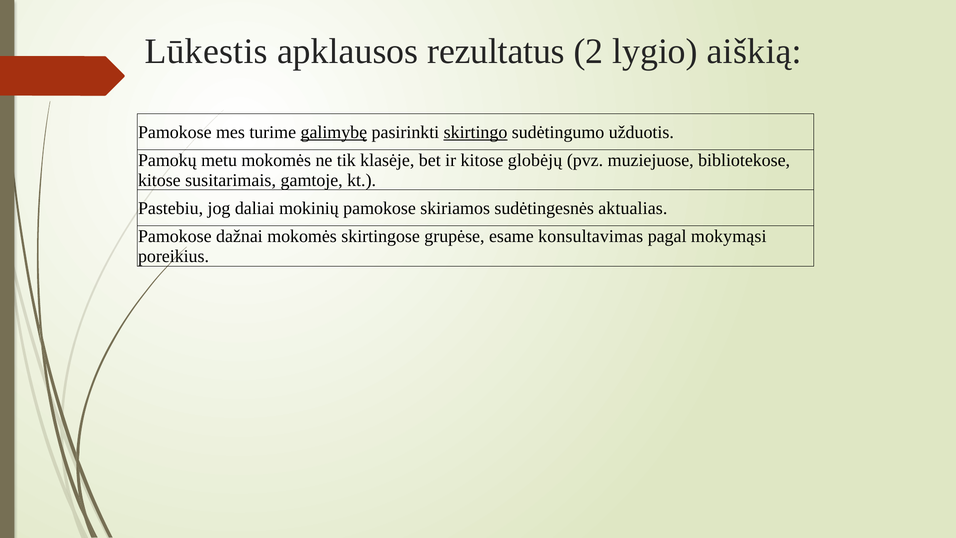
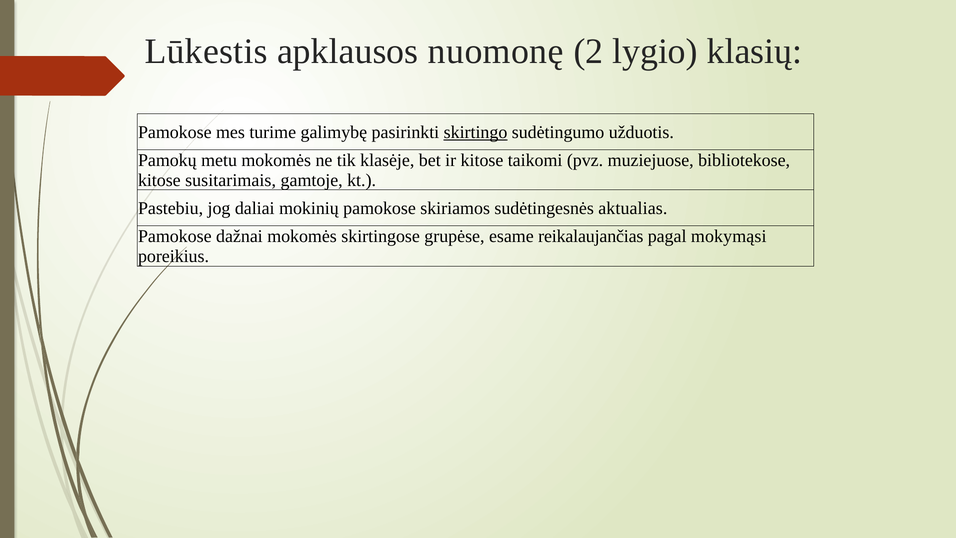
rezultatus: rezultatus -> nuomonę (496, 52)
aiškią: aiškią -> klasių (754, 52)
galimybę underline: present -> none (334, 132)
globėjų: globėjų -> taikomi (535, 160)
konsultavimas: konsultavimas -> reikalaujančias (591, 236)
